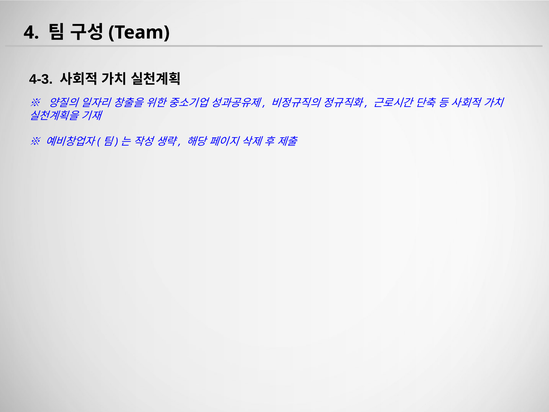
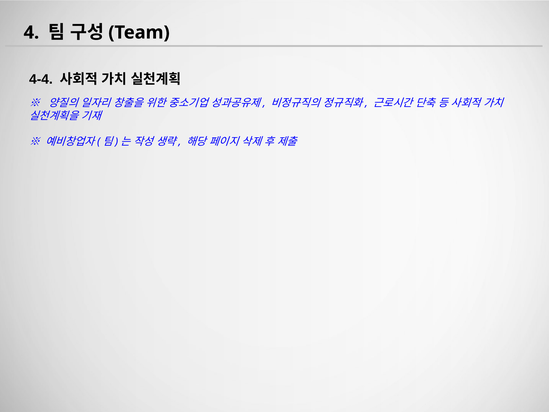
4-3: 4-3 -> 4-4 (41, 79)
